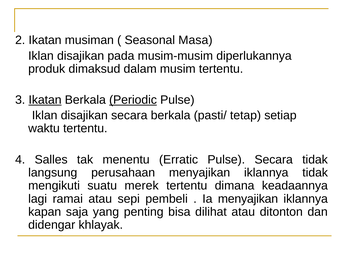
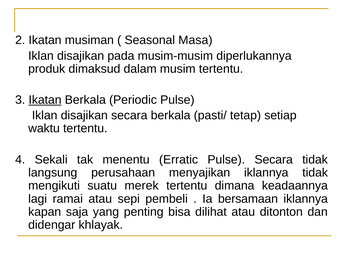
Periodic underline: present -> none (133, 100)
Salles: Salles -> Sekali (51, 159)
Ia menyajikan: menyajikan -> bersamaan (248, 199)
